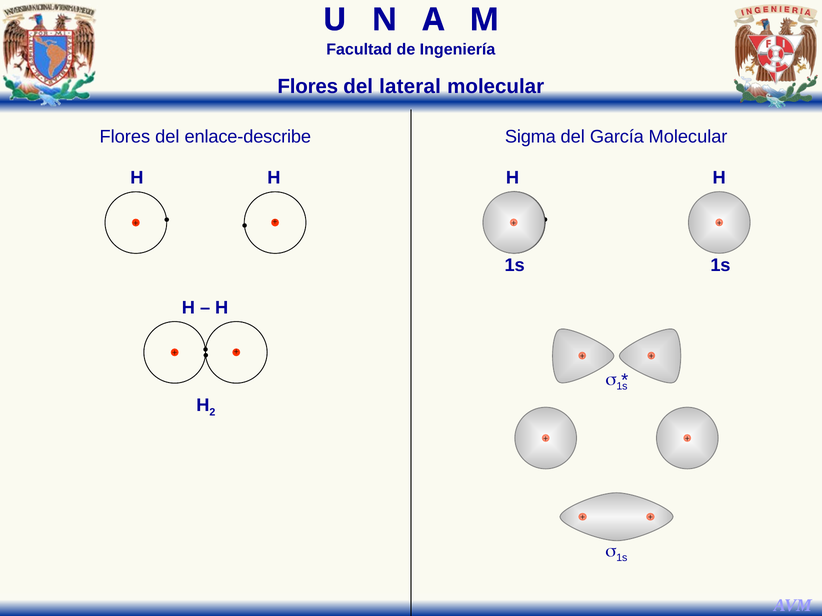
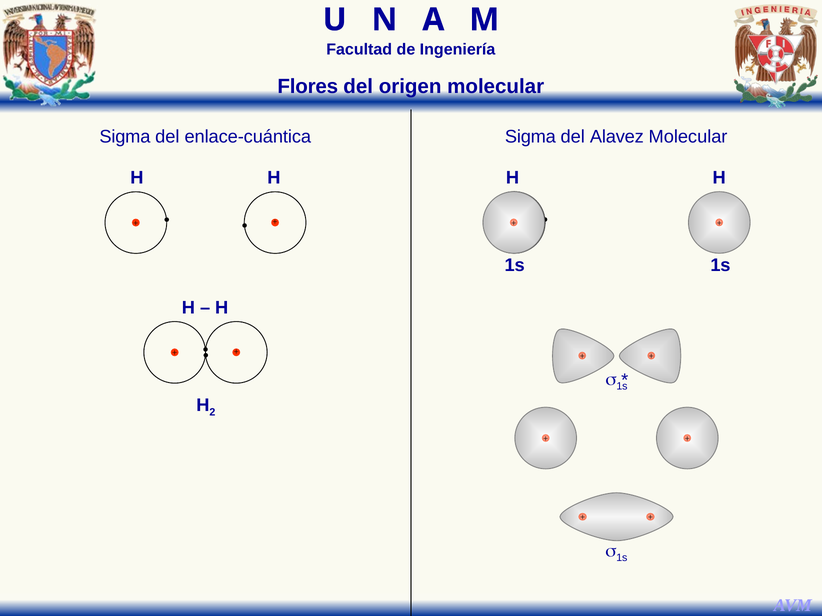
lateral: lateral -> origen (410, 87)
Flores: Flores -> Sigma (125, 137)
enlace-describe: enlace-describe -> enlace-cuántica (248, 137)
García: García -> Alavez (617, 137)
